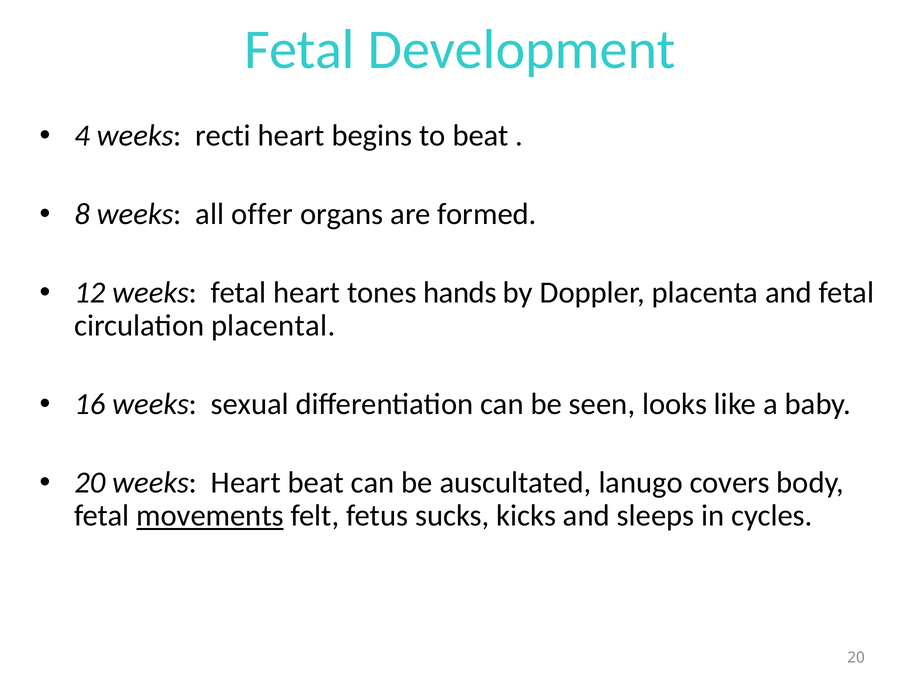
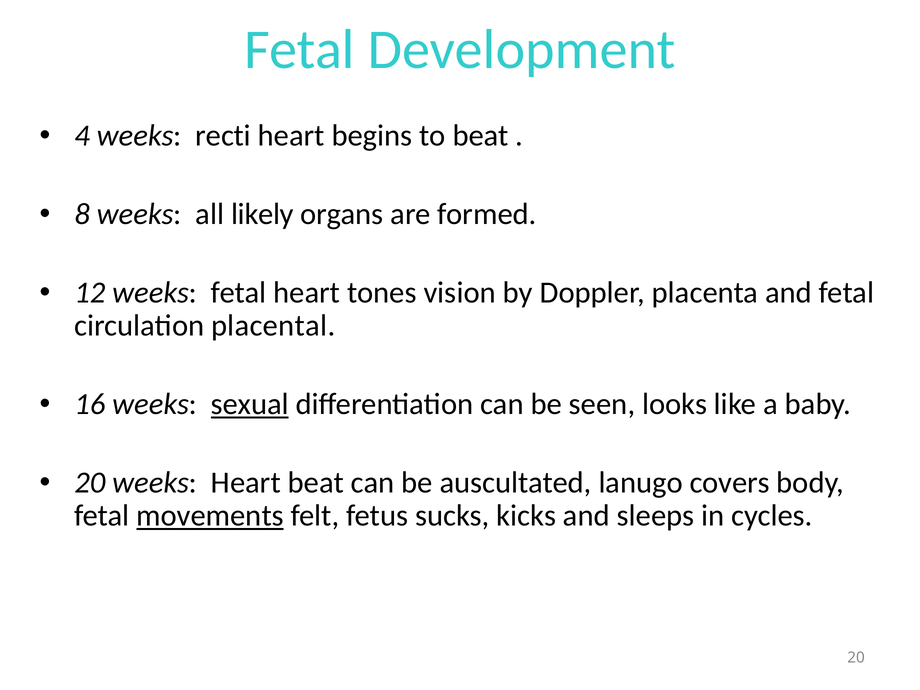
offer: offer -> likely (262, 214)
hands: hands -> vision (460, 293)
sexual underline: none -> present (250, 404)
